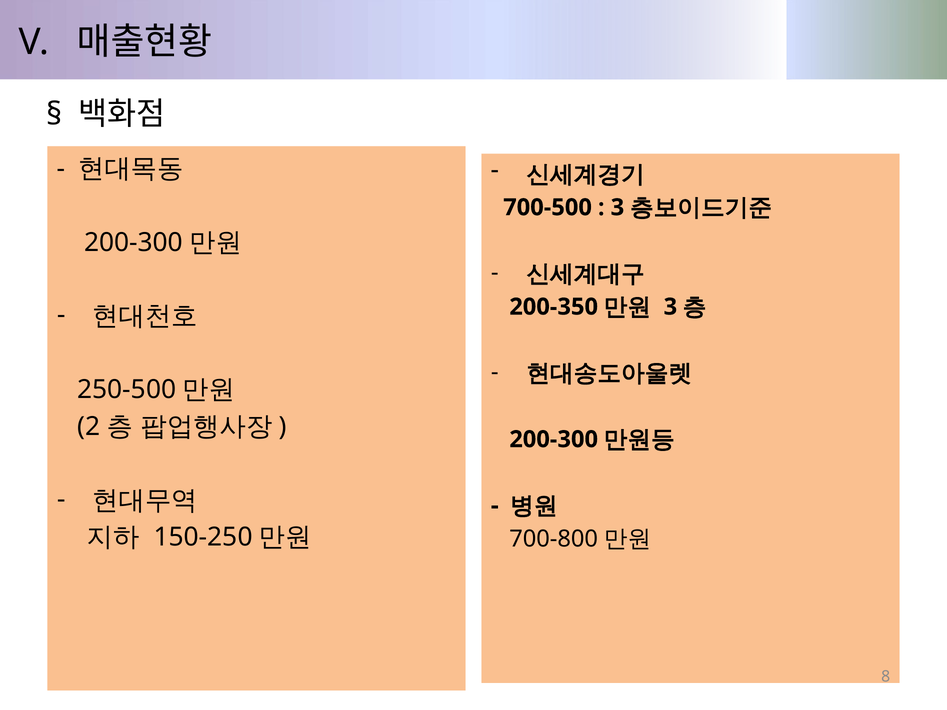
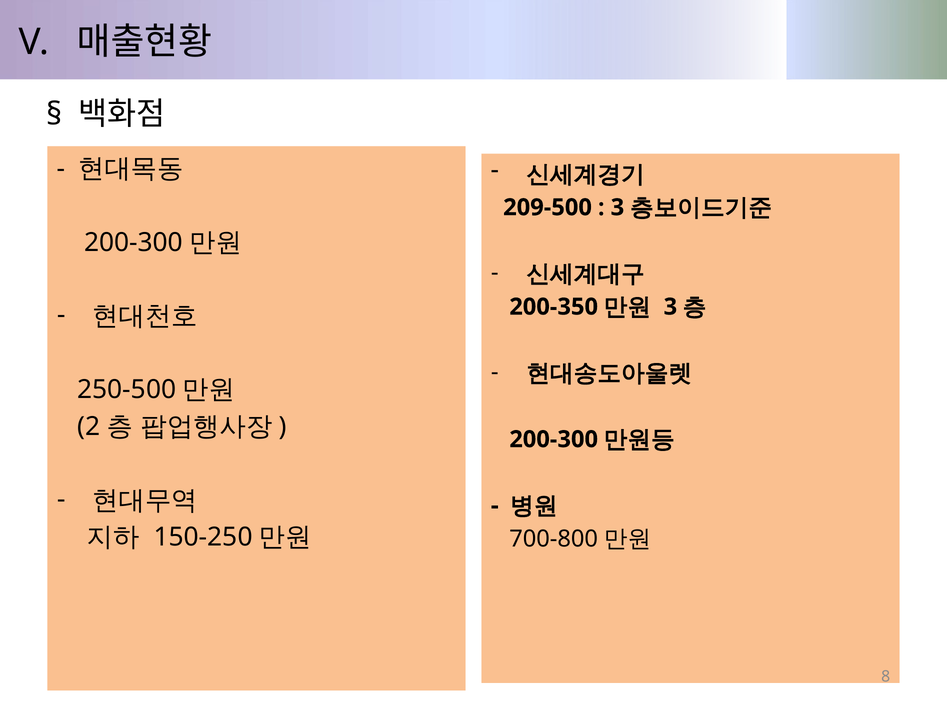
700-500: 700-500 -> 209-500 (548, 207)
